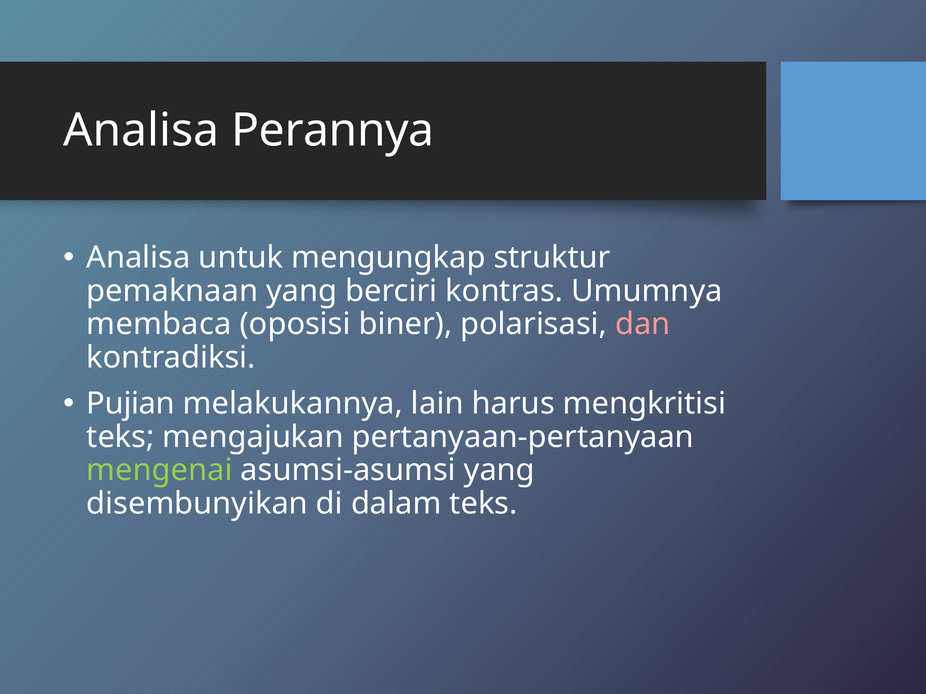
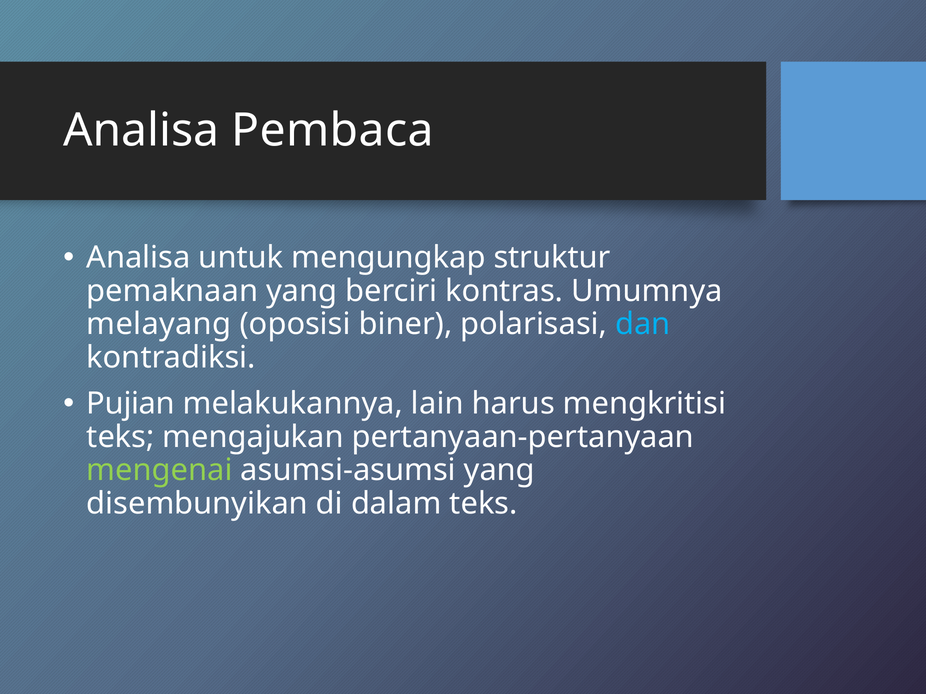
Perannya: Perannya -> Pembaca (332, 131)
membaca: membaca -> melayang (159, 324)
dan colour: pink -> light blue (643, 324)
